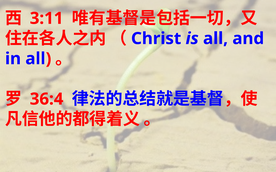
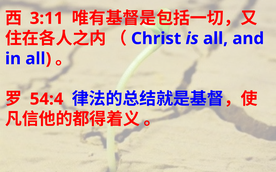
36:4: 36:4 -> 54:4 (47, 99)
